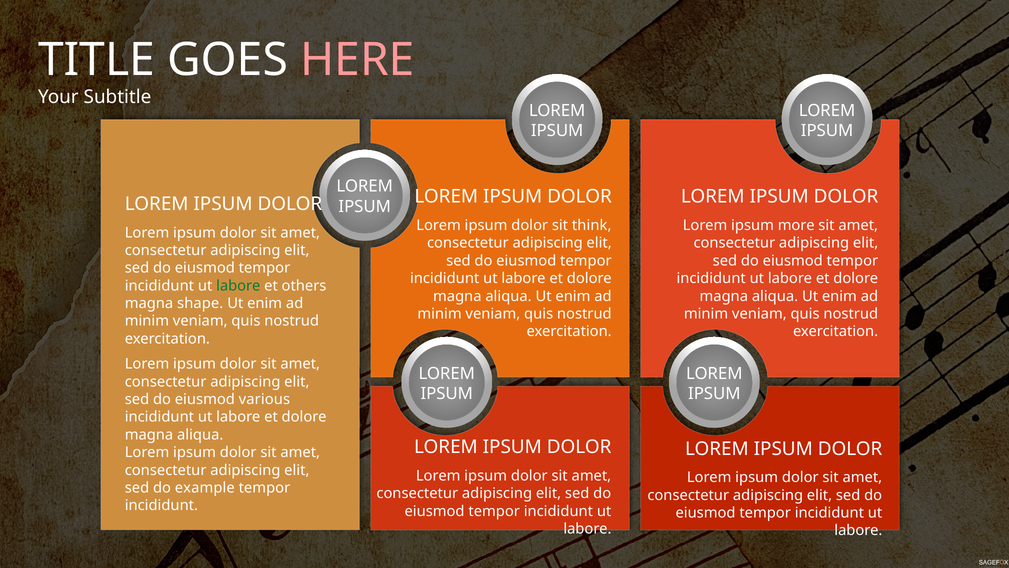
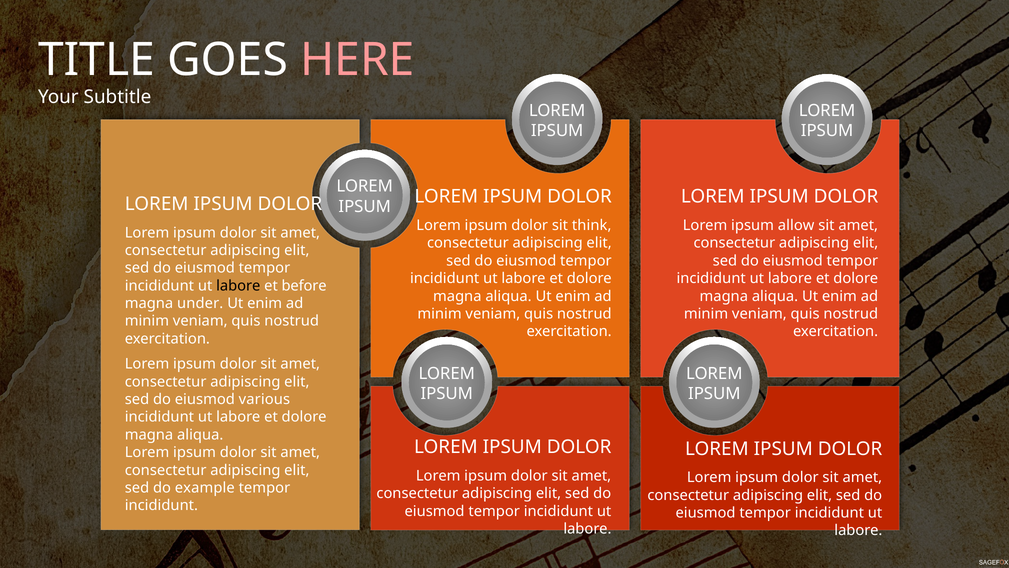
more: more -> allow (796, 225)
labore colour: green -> black (238, 286)
others: others -> before (304, 286)
shape: shape -> under (200, 303)
